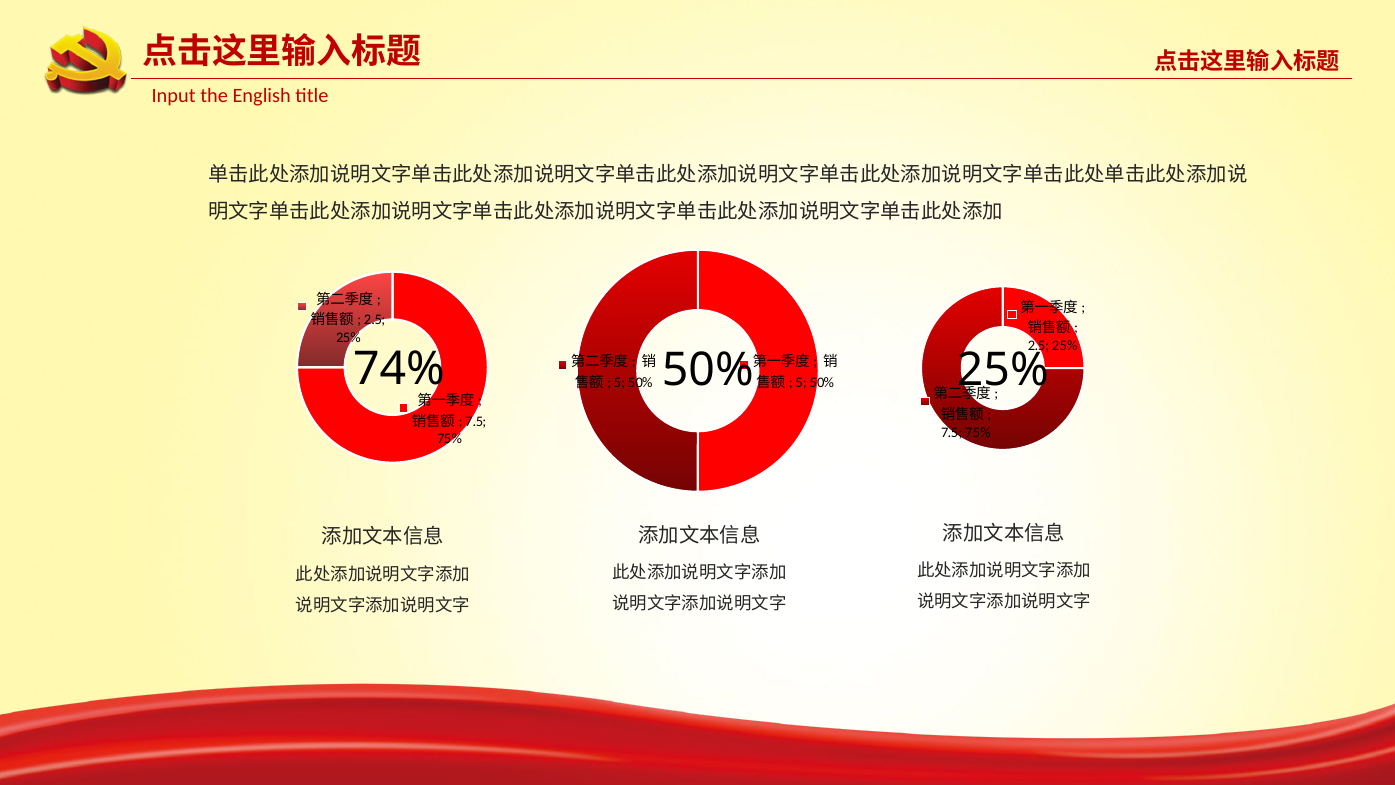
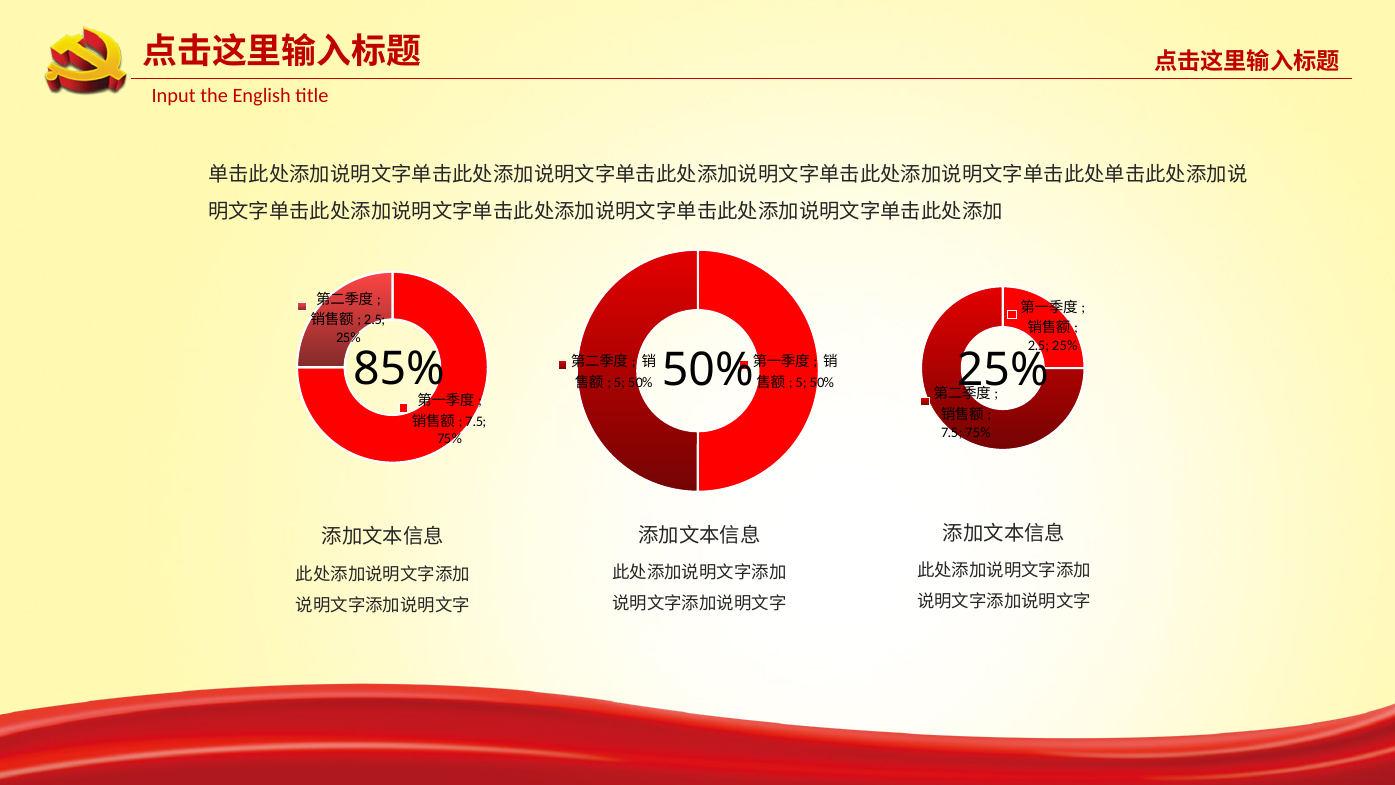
74%: 74% -> 85% (399, 369)
